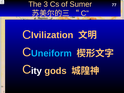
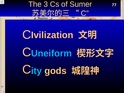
ity colour: white -> light blue (36, 71)
